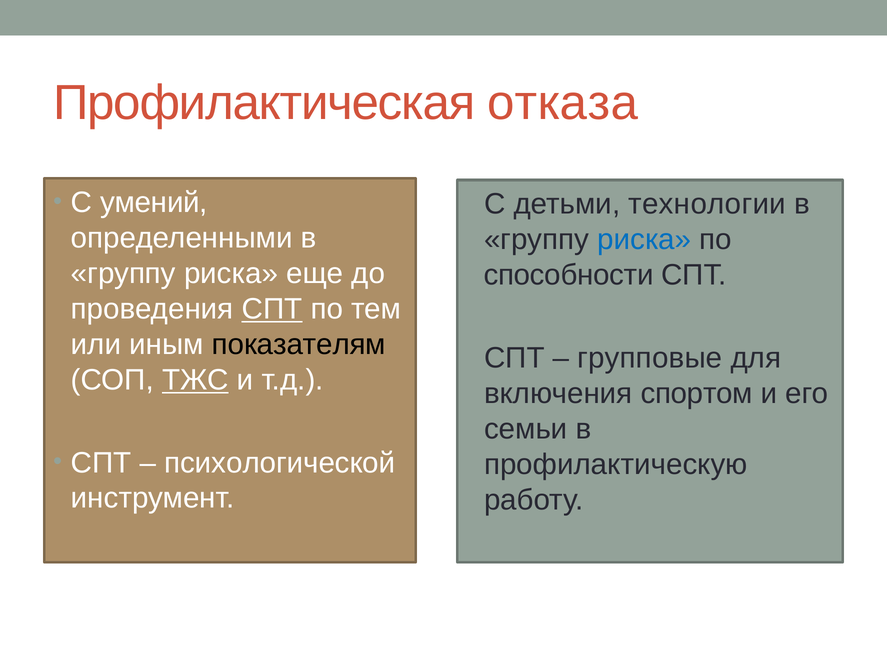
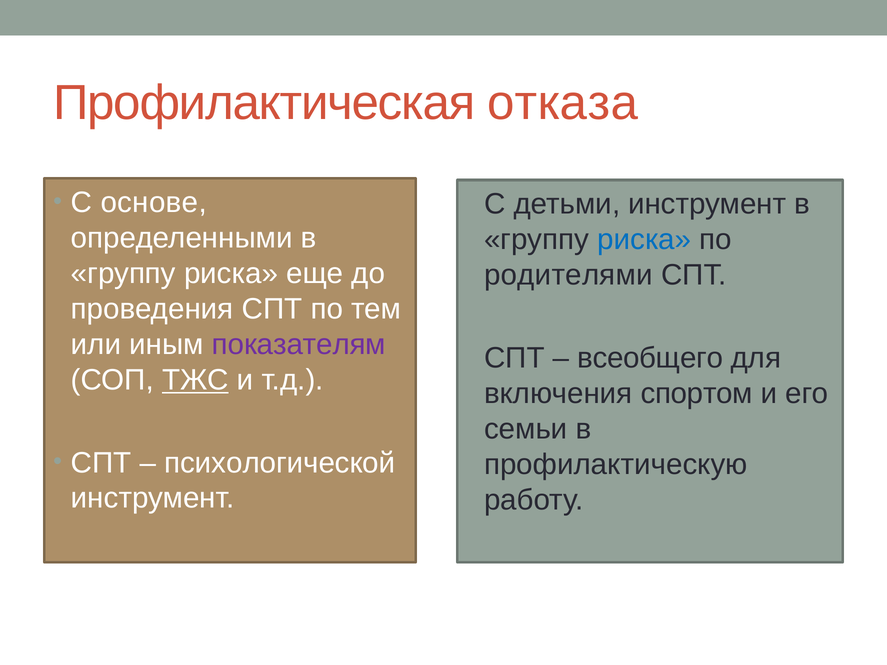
умений: умений -> основе (154, 203)
детьми технологии: технологии -> инструмент (707, 204)
способности: способности -> родителями (568, 275)
СПТ underline: present -> none (272, 309)
показателям colour: black -> purple (299, 345)
групповые: групповые -> всеобщего (650, 358)
